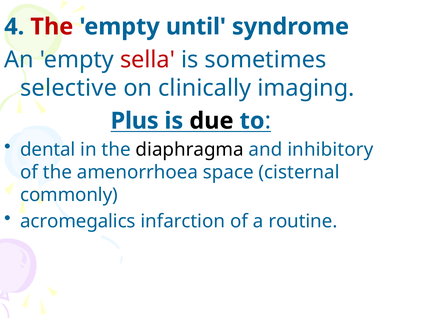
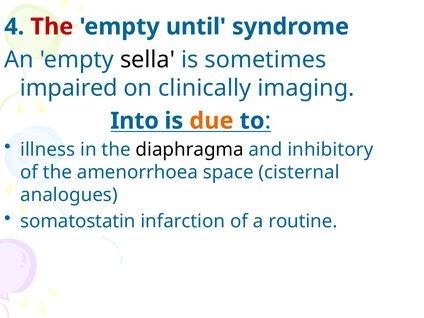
sella colour: red -> black (148, 60)
selective: selective -> impaired (69, 88)
Plus: Plus -> Into (135, 121)
due colour: black -> orange (211, 121)
dental: dental -> illness (48, 150)
commonly: commonly -> analogues (69, 195)
acromegalics: acromegalics -> somatostatin (78, 221)
